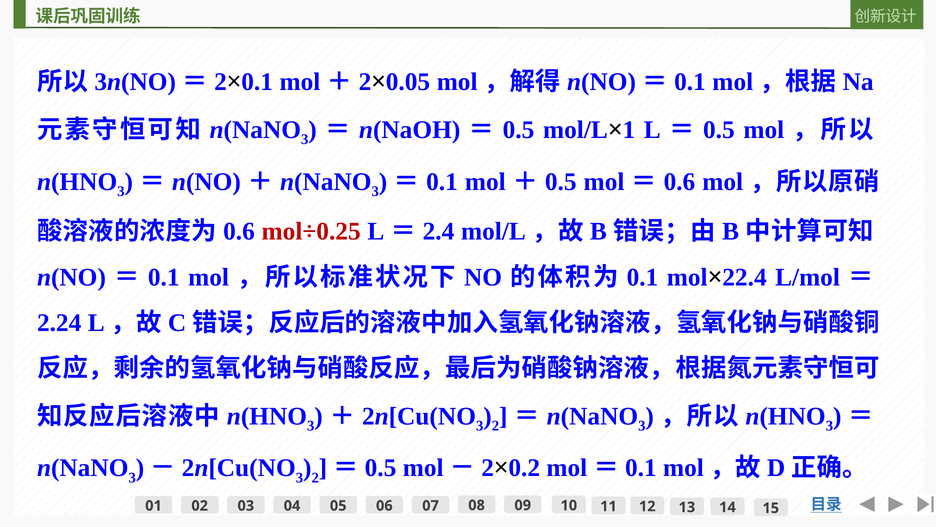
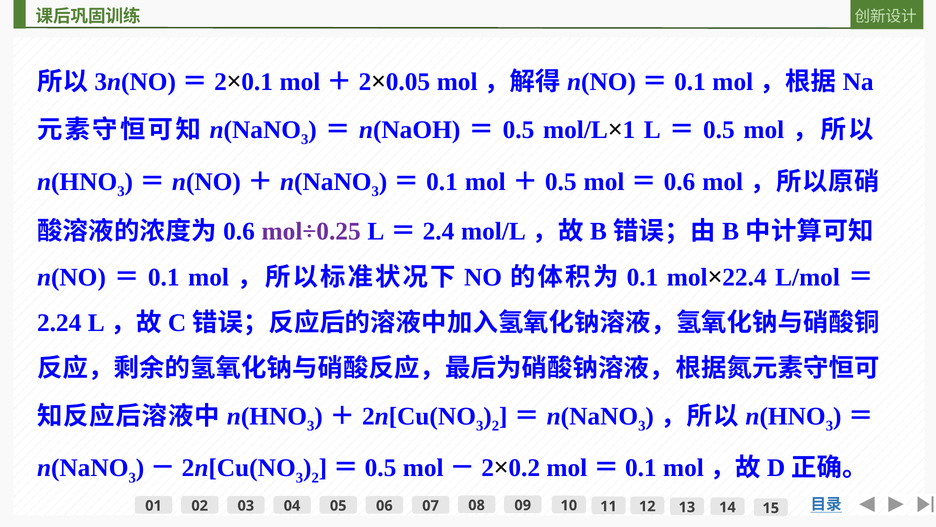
mol÷0.25 colour: red -> purple (311, 231)
